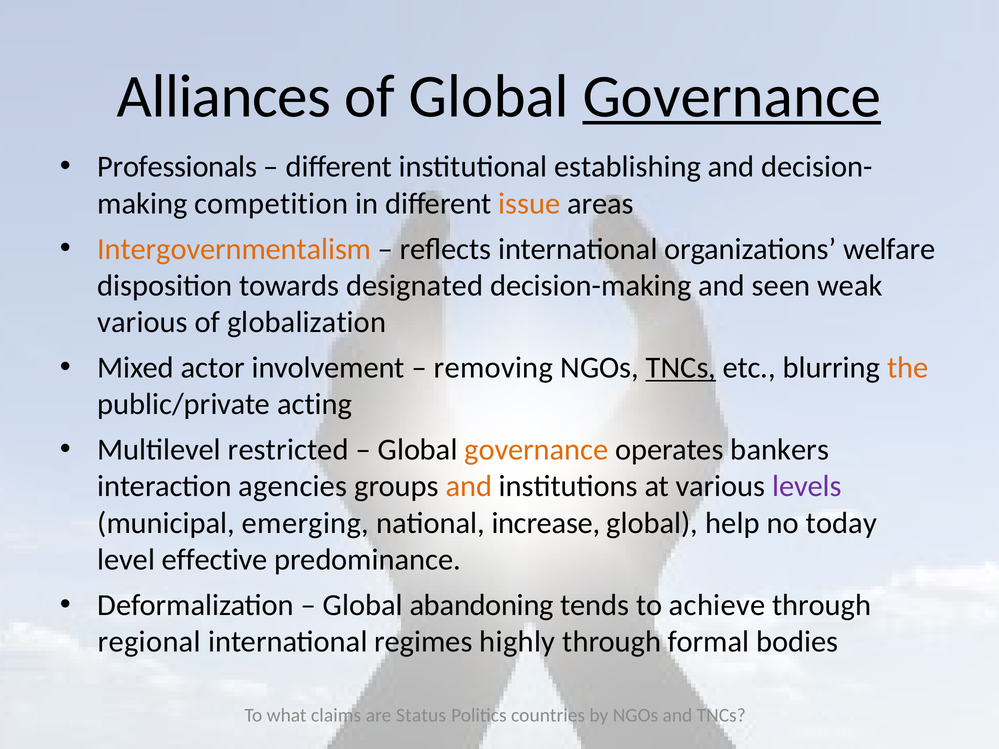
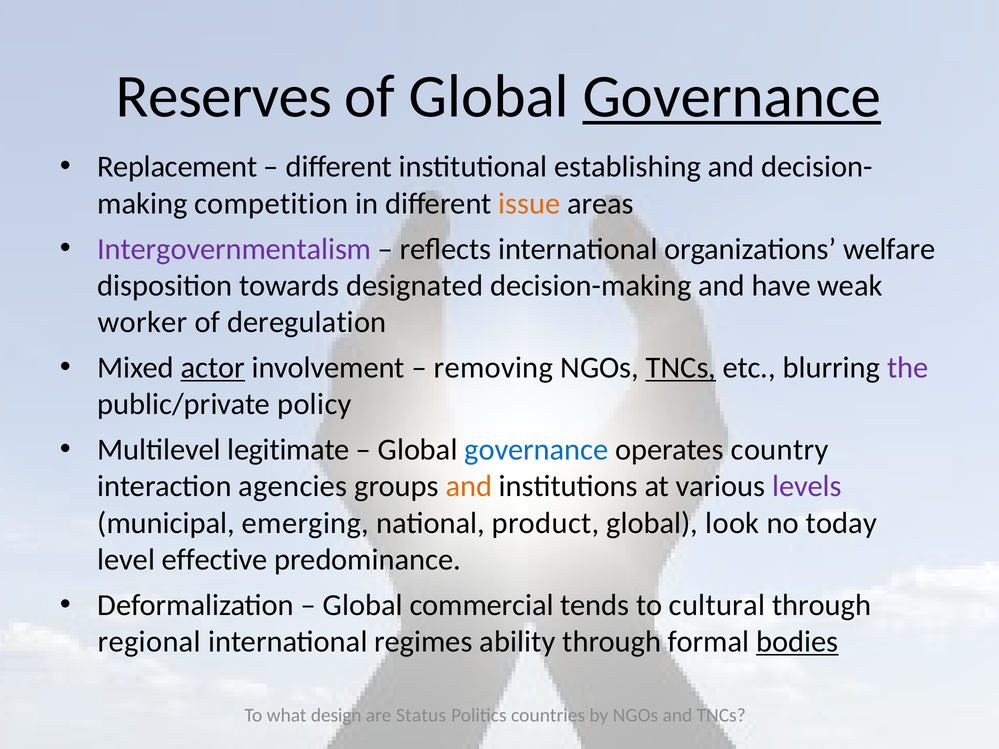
Alliances: Alliances -> Reserves (224, 97)
Professionals: Professionals -> Replacement (177, 167)
Intergovernmentalism colour: orange -> purple (234, 249)
seen: seen -> have (781, 286)
various: various -> worker (143, 322)
globalization: globalization -> deregulation (307, 322)
actor underline: none -> present (213, 368)
the colour: orange -> purple (908, 368)
acting: acting -> policy (314, 404)
restricted: restricted -> legitimate (289, 450)
governance colour: orange -> blue (536, 450)
bankers: bankers -> country (780, 450)
increase: increase -> product (546, 523)
help: help -> look (732, 523)
abandoning: abandoning -> commercial (482, 605)
achieve: achieve -> cultural (717, 605)
highly: highly -> ability (517, 642)
bodies underline: none -> present (797, 642)
claims: claims -> design (336, 716)
